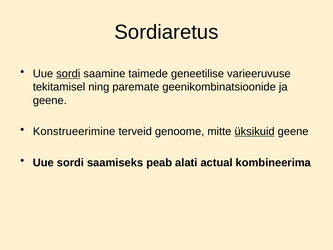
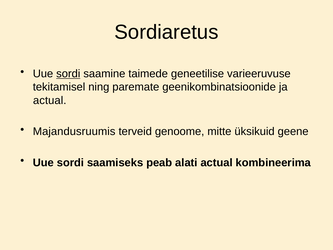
geene: geene -> actual (50, 100)
Konstrueerimine: Konstrueerimine -> Majandusruumis (74, 131)
üksikuid underline: present -> none (255, 131)
